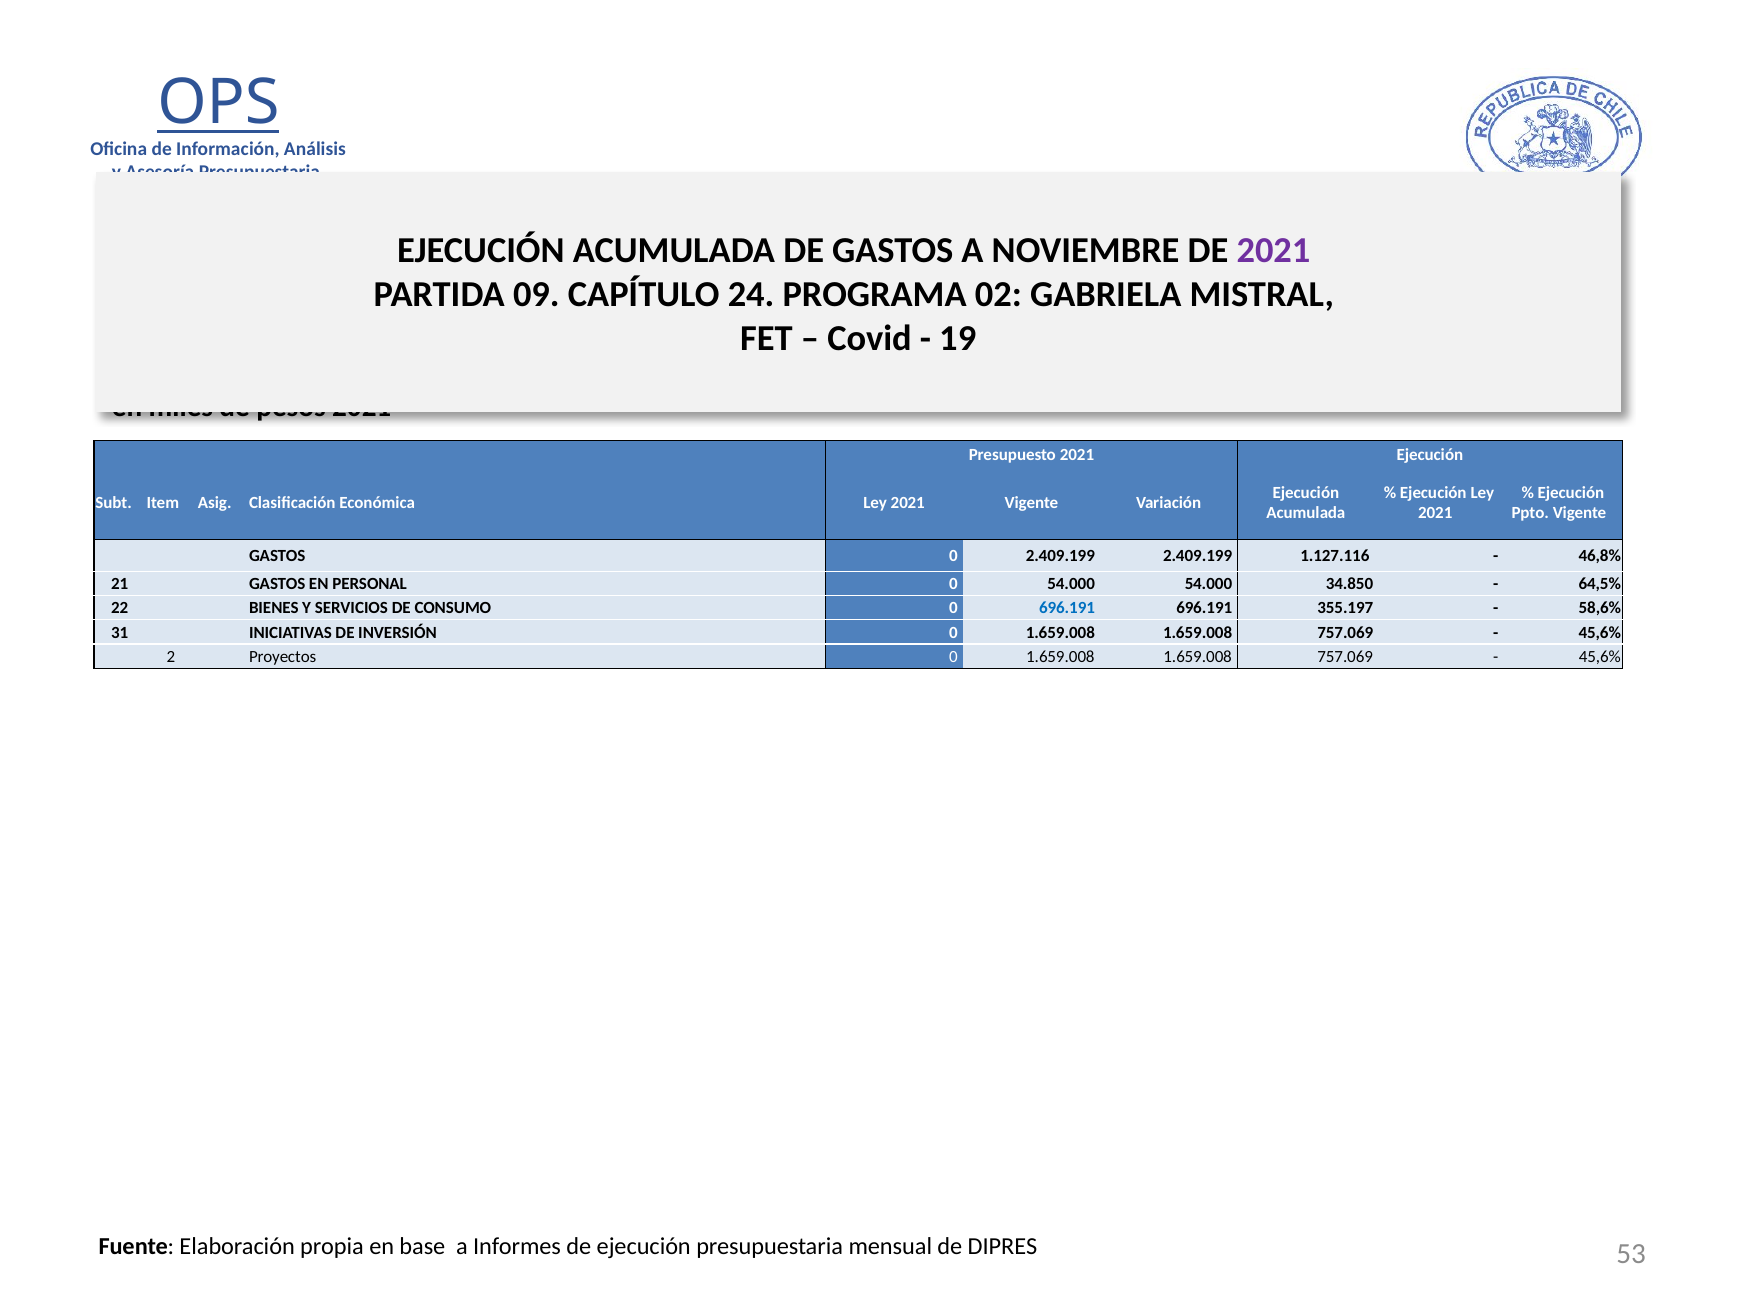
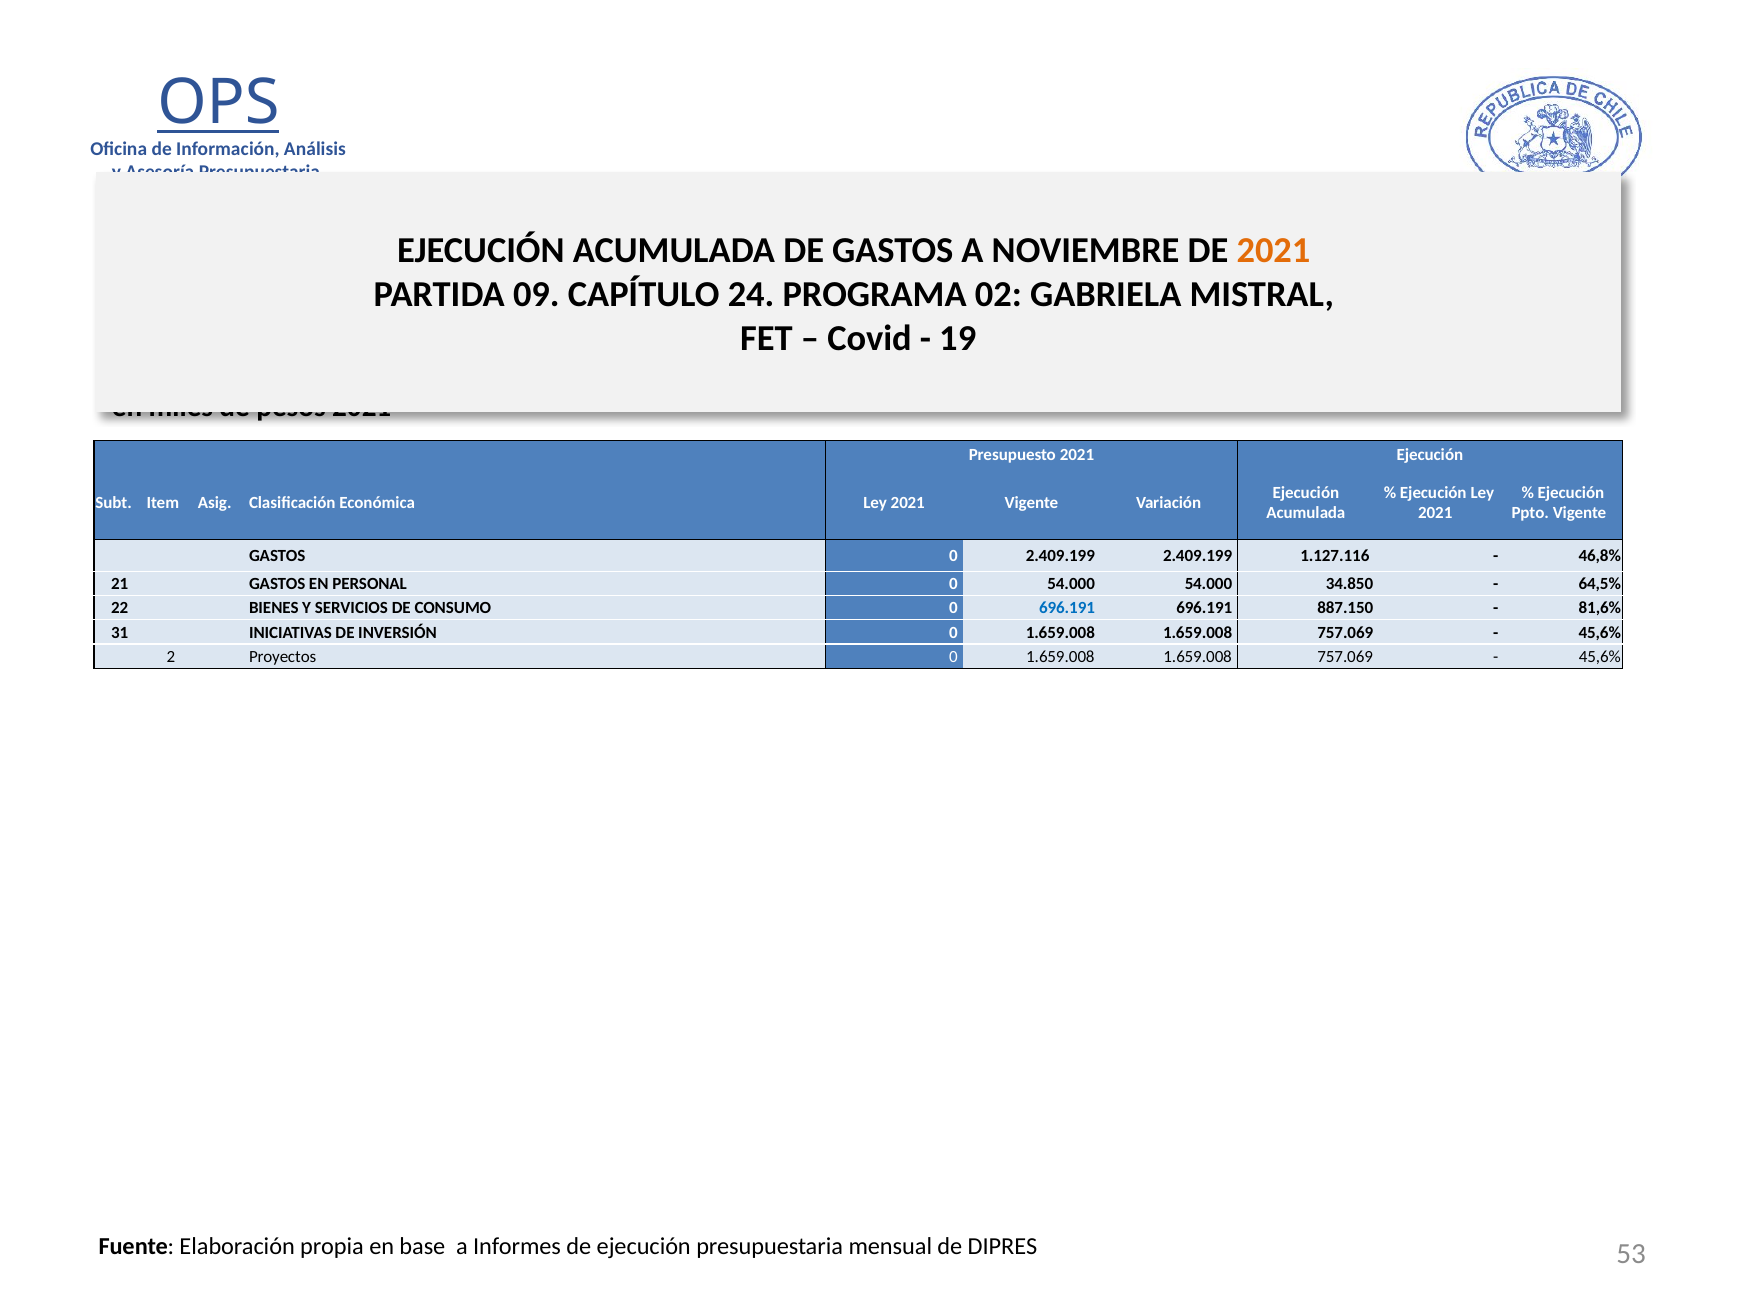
2021 colour: purple -> orange (1273, 251)
355.197: 355.197 -> 887.150 (1345, 608)
58,6%: 58,6% -> 81,6% (1600, 608)
